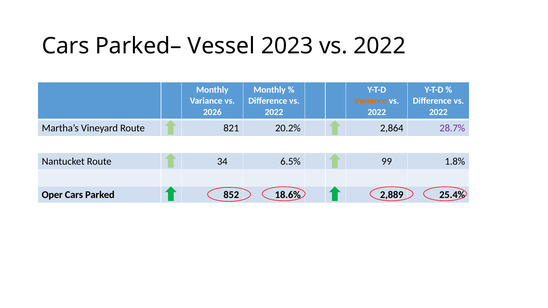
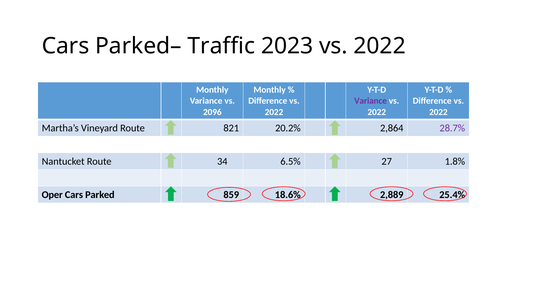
Vessel: Vessel -> Traffic (221, 46)
Variance colour: orange -> purple (371, 101)
2026: 2026 -> 2096 (212, 112)
99: 99 -> 27 (387, 161)
852: 852 -> 859 (231, 195)
